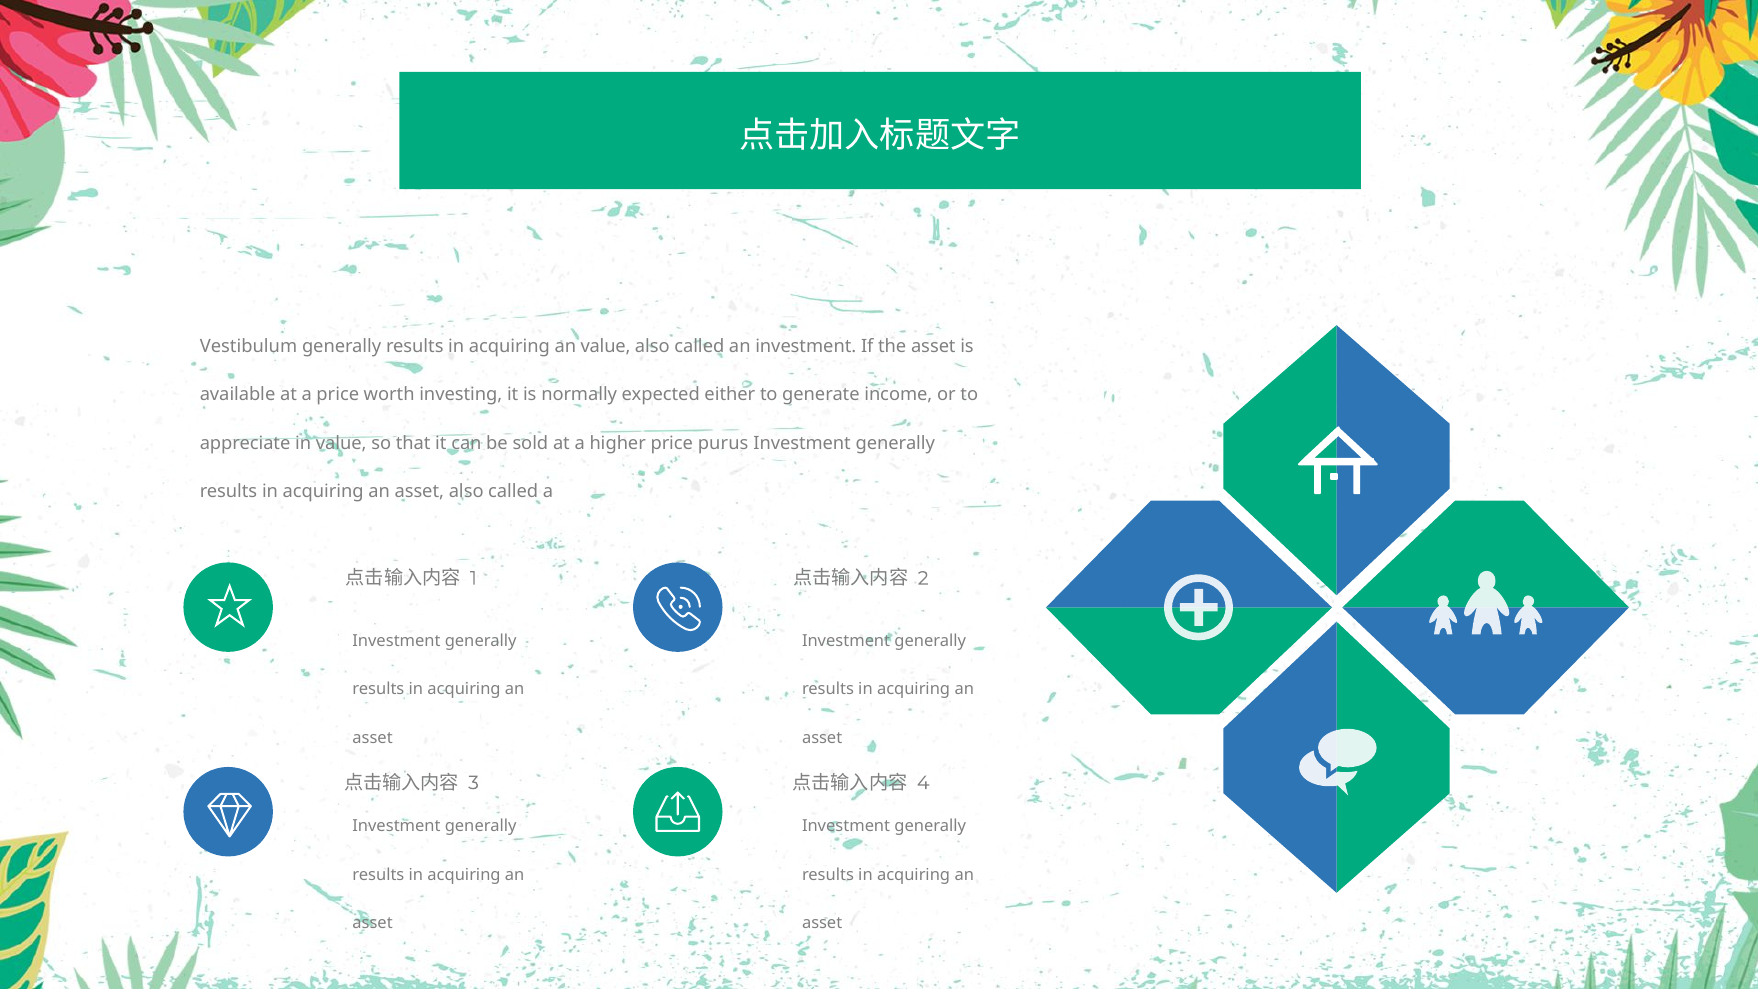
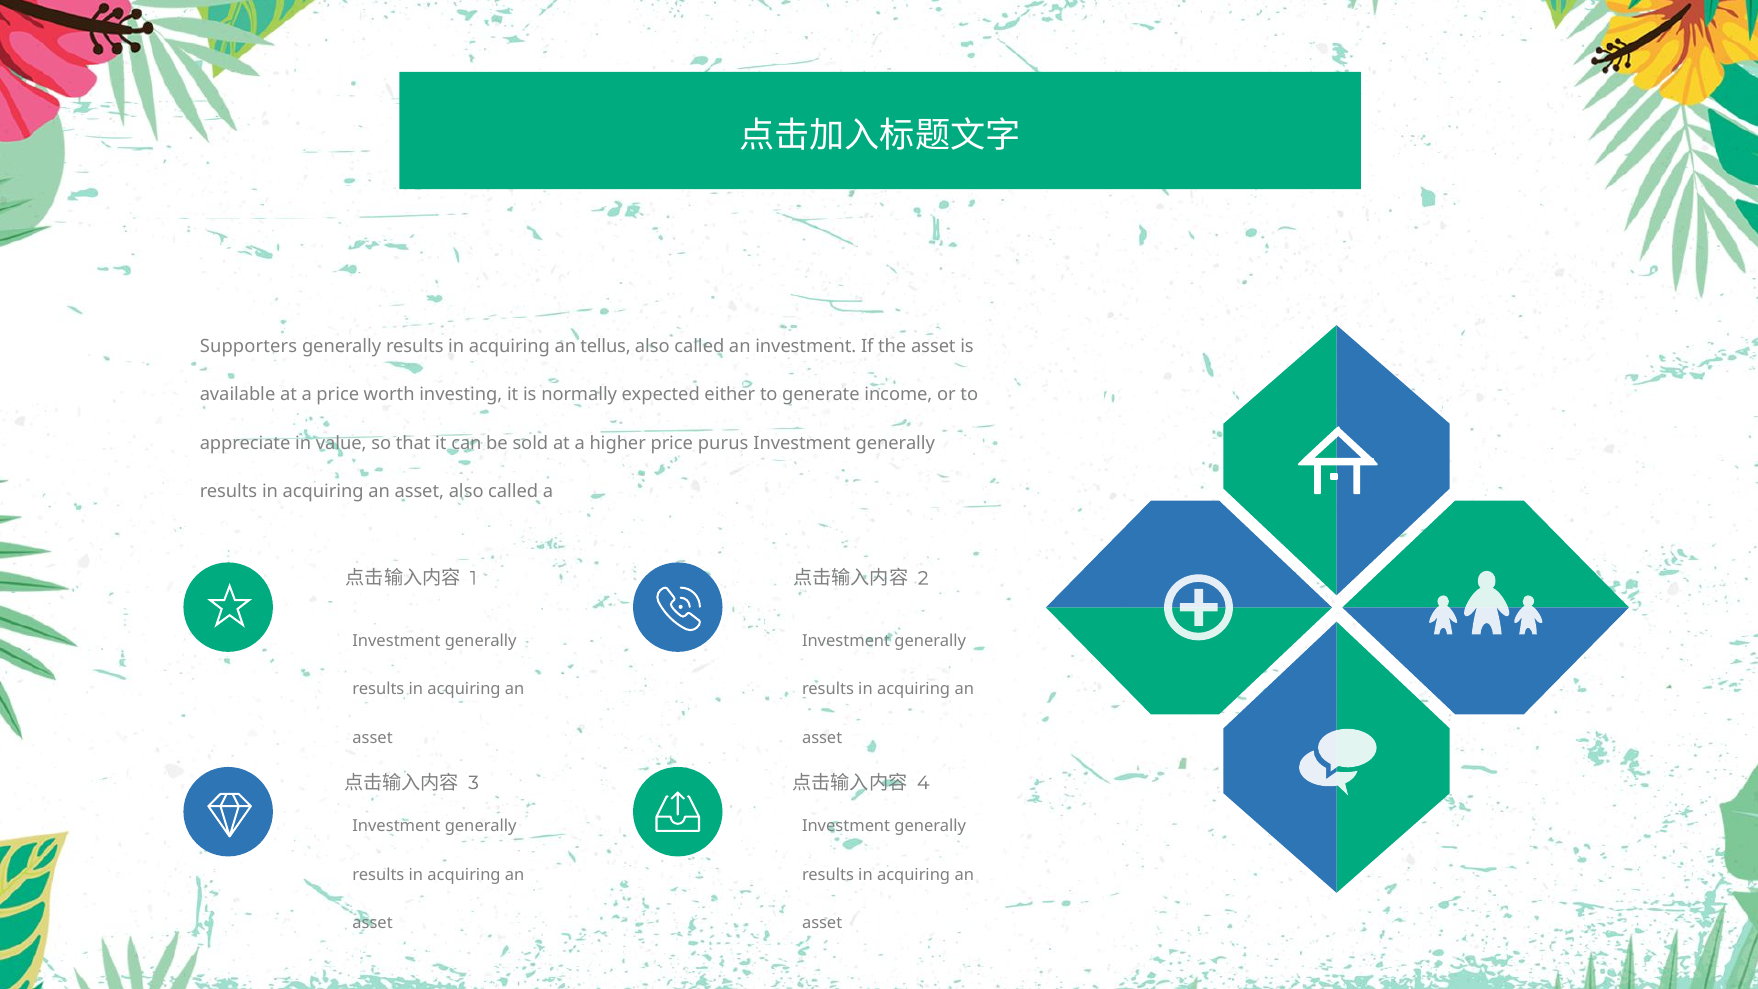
Vestibulum: Vestibulum -> Supporters (248, 346)
an value: value -> tellus (606, 346)
